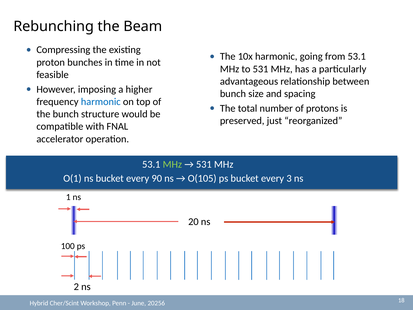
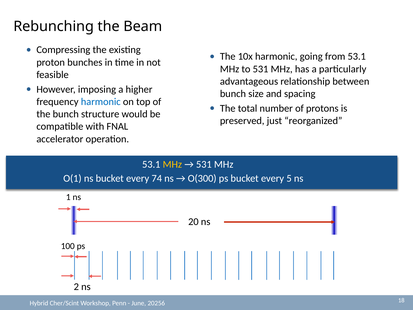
MHz colour: light green -> yellow (172, 164)
90: 90 -> 74 (157, 178)
O(105: O(105 -> O(300 (202, 178)
3: 3 -> 5 (289, 178)
